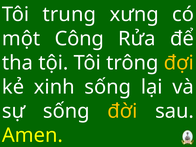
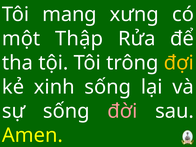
trung: trung -> mang (69, 14)
Công: Công -> Thập (79, 39)
đời colour: yellow -> pink (122, 111)
